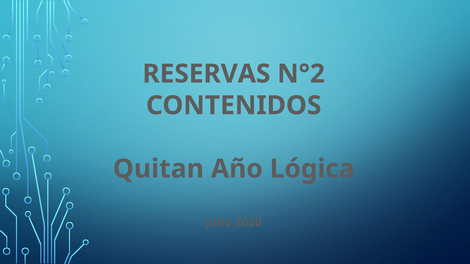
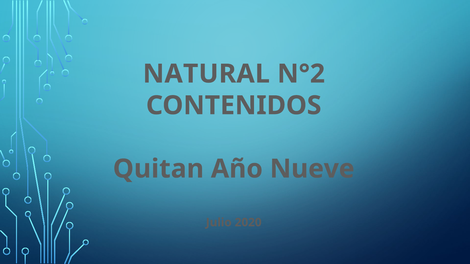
RESERVAS: RESERVAS -> NATURAL (206, 74)
Lógica: Lógica -> Nueve (312, 169)
